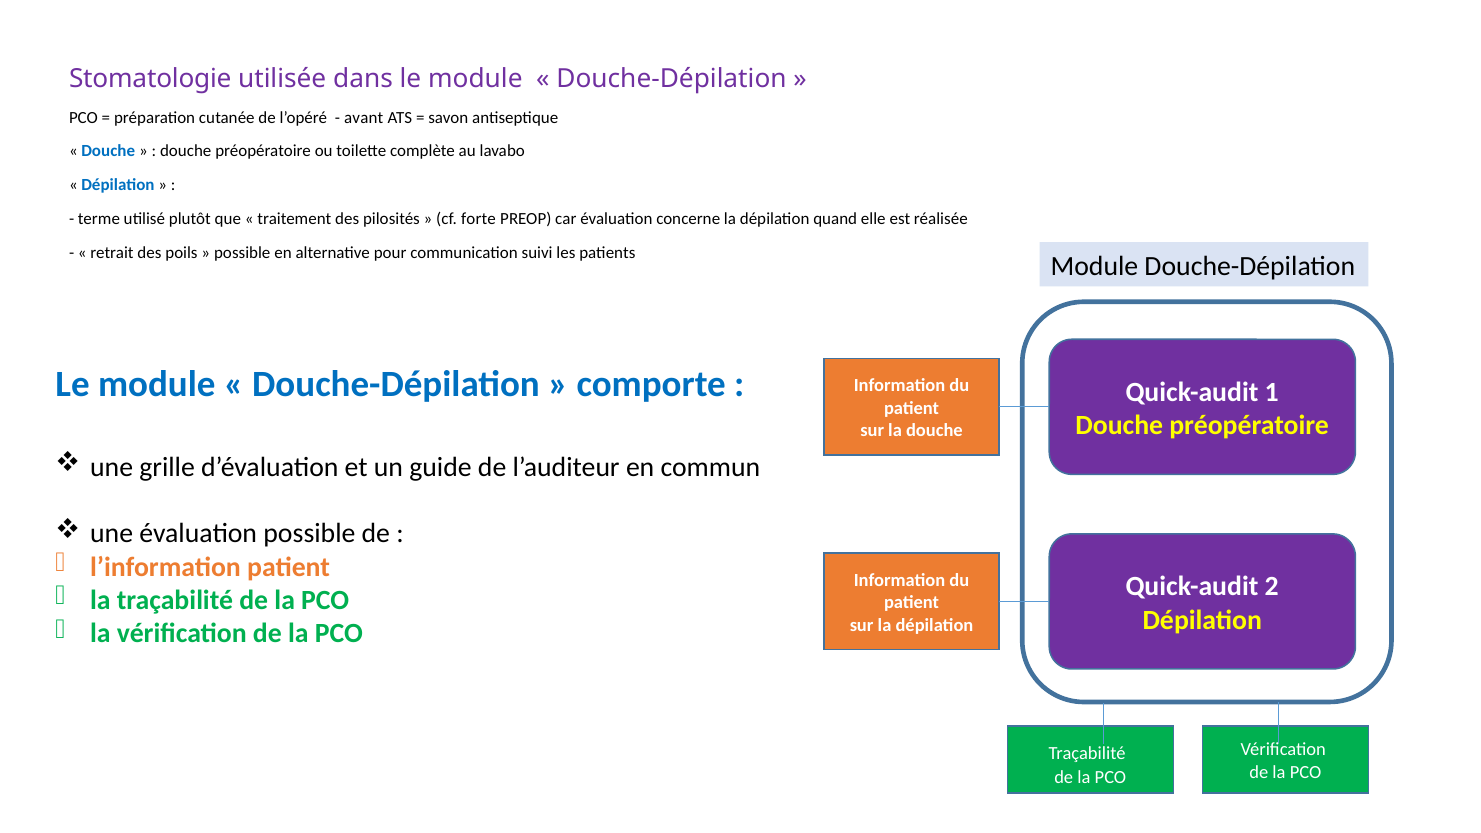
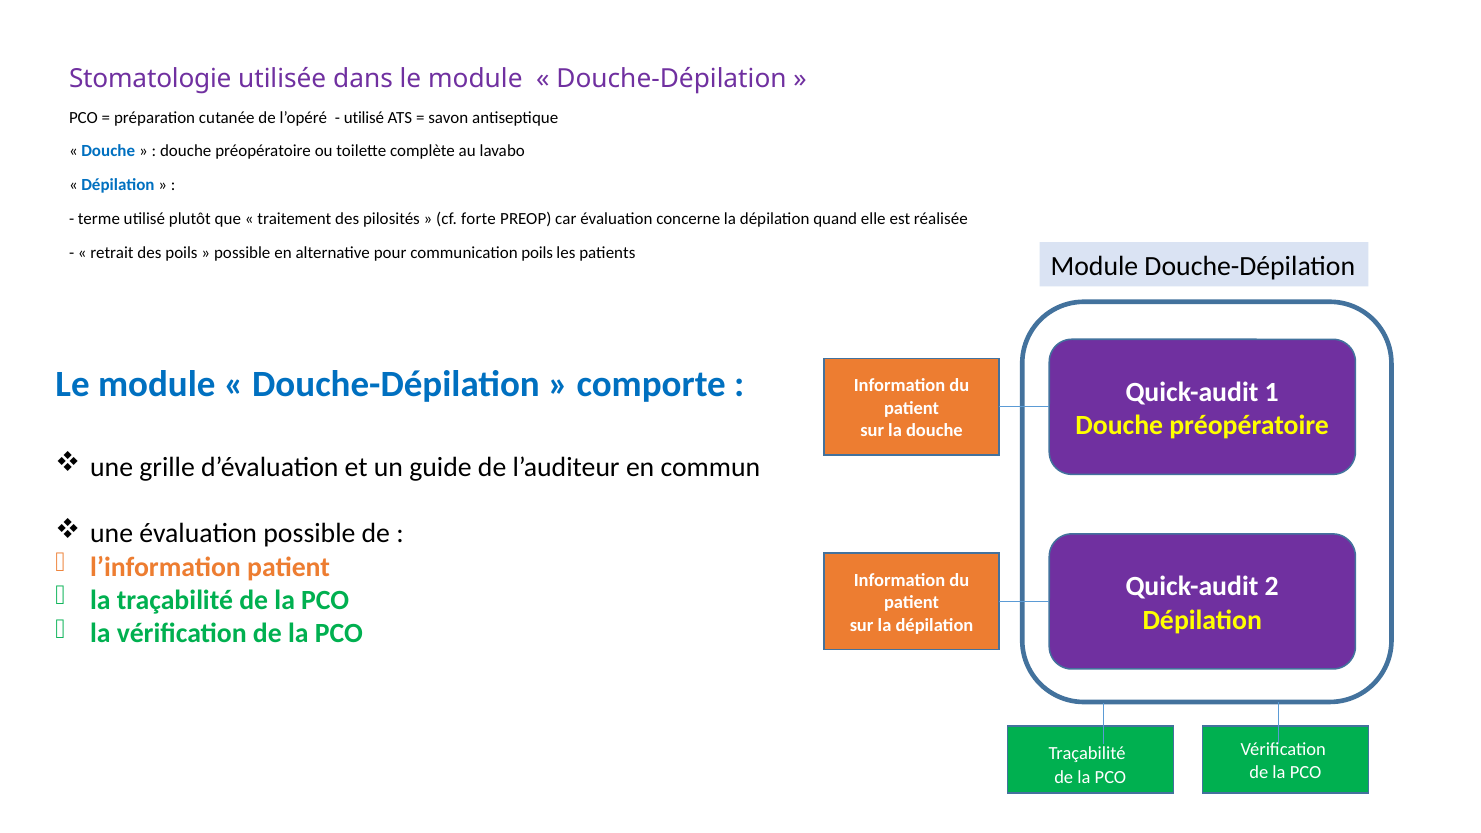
avant: avant -> utilisé (364, 118)
communication suivi: suivi -> poils (537, 253)
